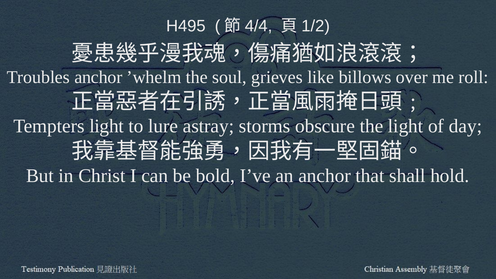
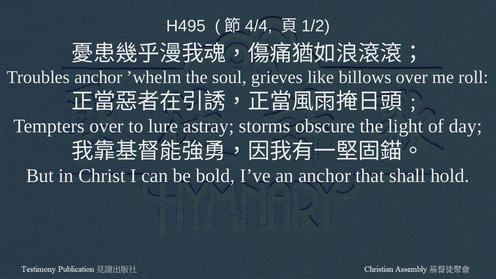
Tempters light: light -> over (107, 126)
